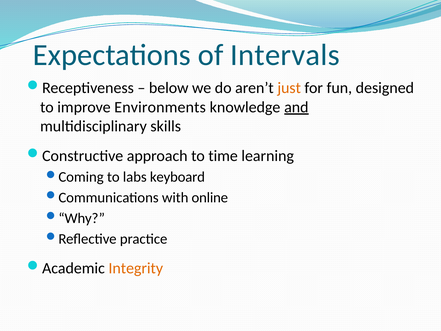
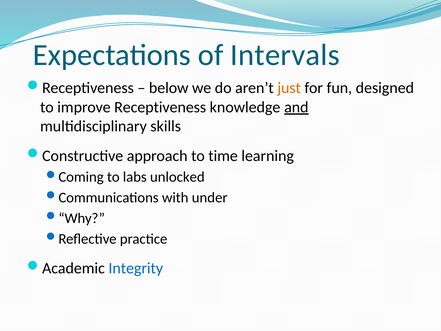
improve Environments: Environments -> Receptiveness (160, 107)
keyboard: keyboard -> unlocked (177, 177)
online: online -> under (210, 198)
Integrity colour: orange -> blue (136, 268)
